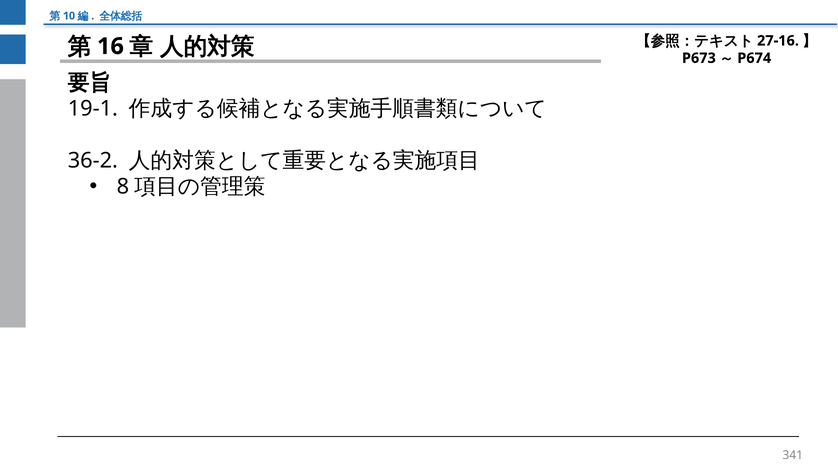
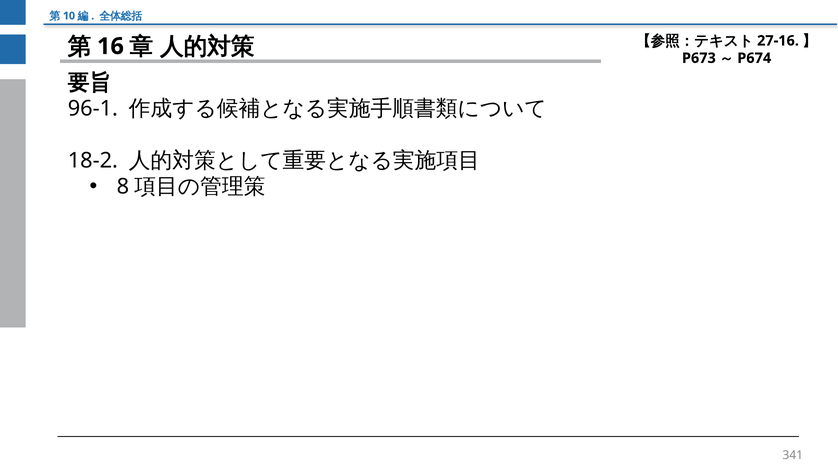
19-1: 19-1 -> 96-1 (93, 109)
36-2: 36-2 -> 18-2 (93, 161)
